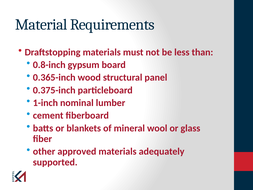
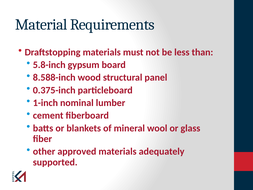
0.8-inch: 0.8-inch -> 5.8-inch (49, 65)
0.365-inch: 0.365-inch -> 8.588-inch (54, 77)
